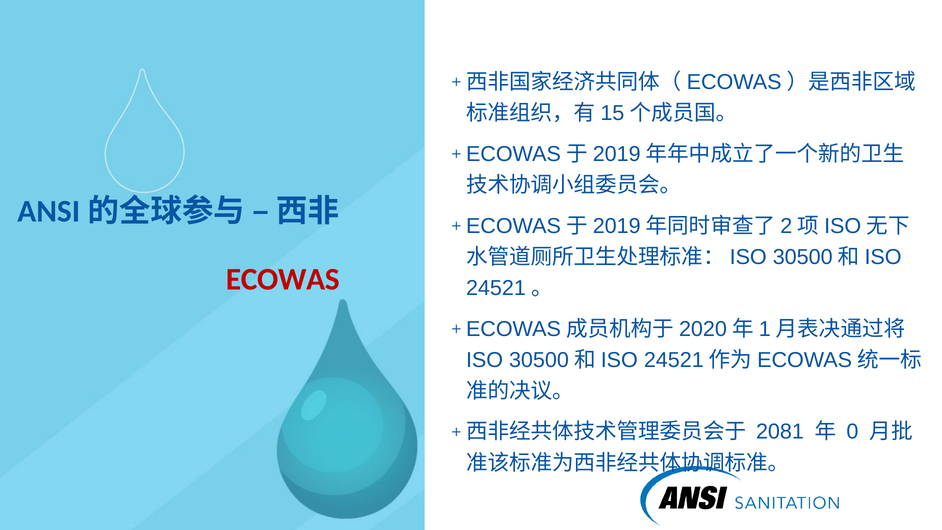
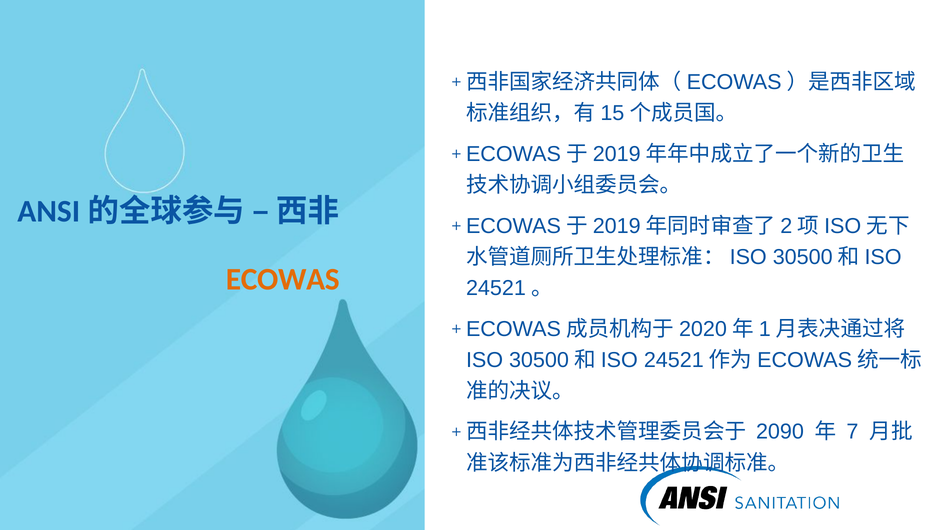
ECOWAS colour: red -> orange (283, 279)
2081: 2081 -> 2090 (780, 432)
0: 0 -> 7 (852, 432)
